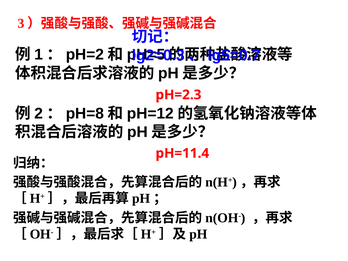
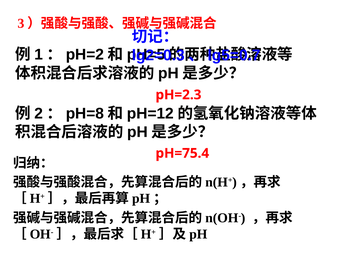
pH=11.4: pH=11.4 -> pH=75.4 (182, 153)
